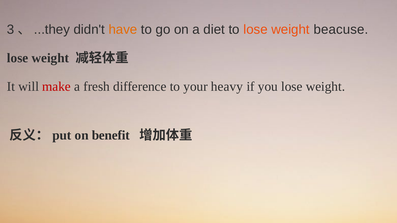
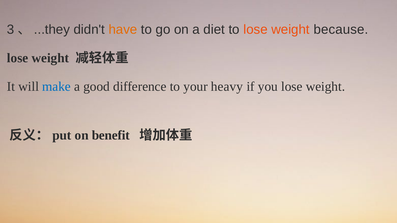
beacuse: beacuse -> because (341, 30)
make colour: red -> blue (57, 87)
fresh: fresh -> good (97, 87)
